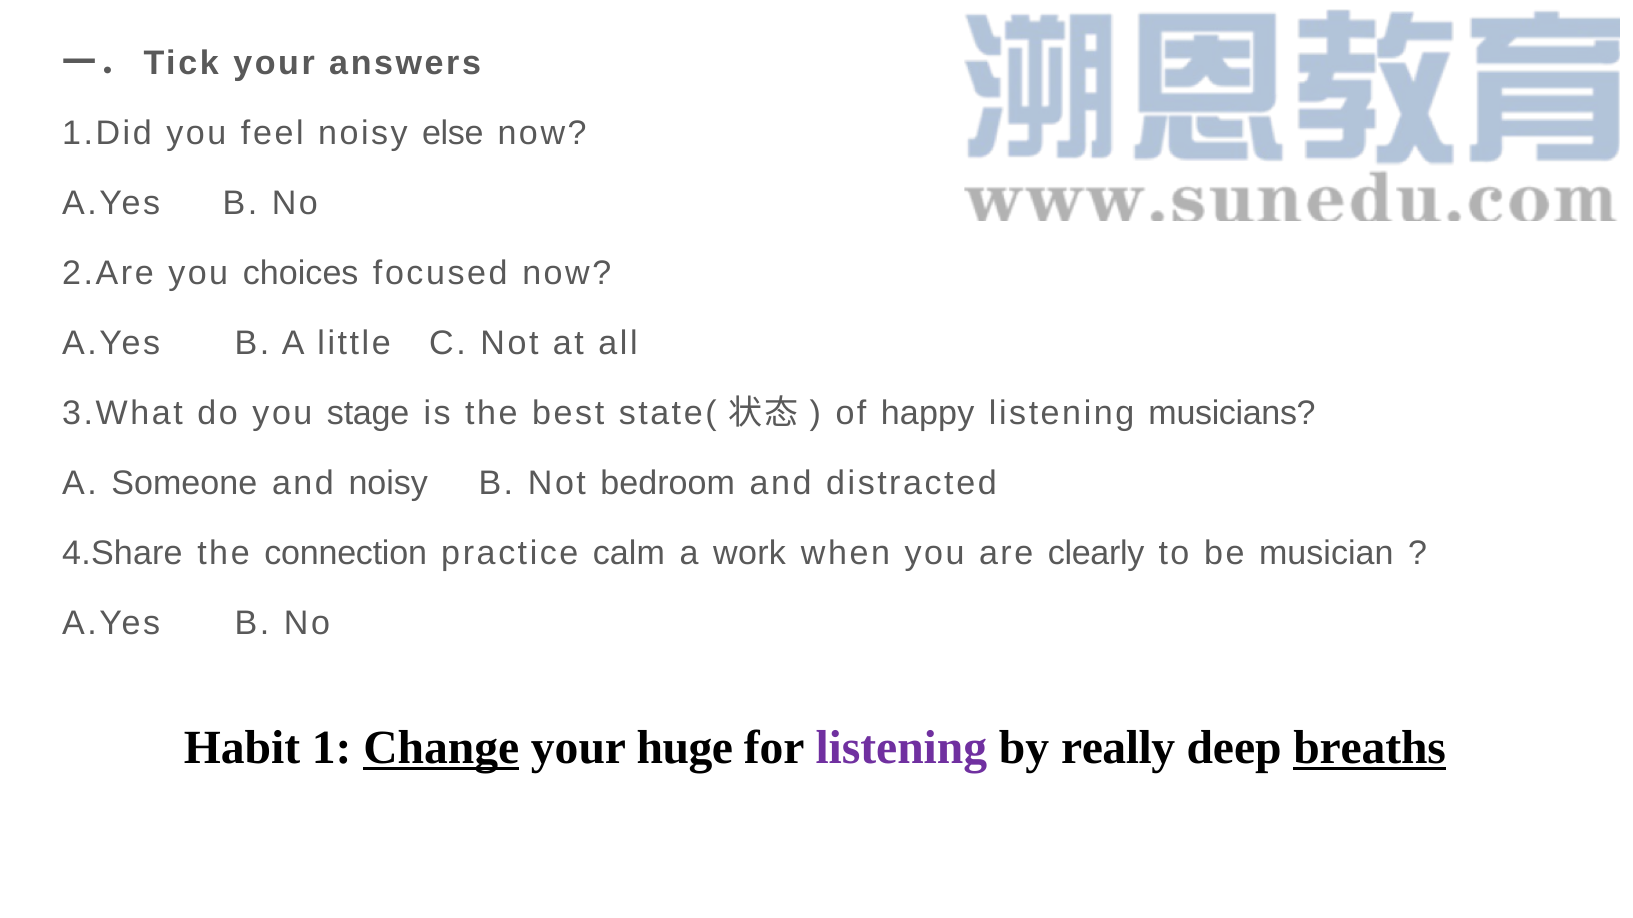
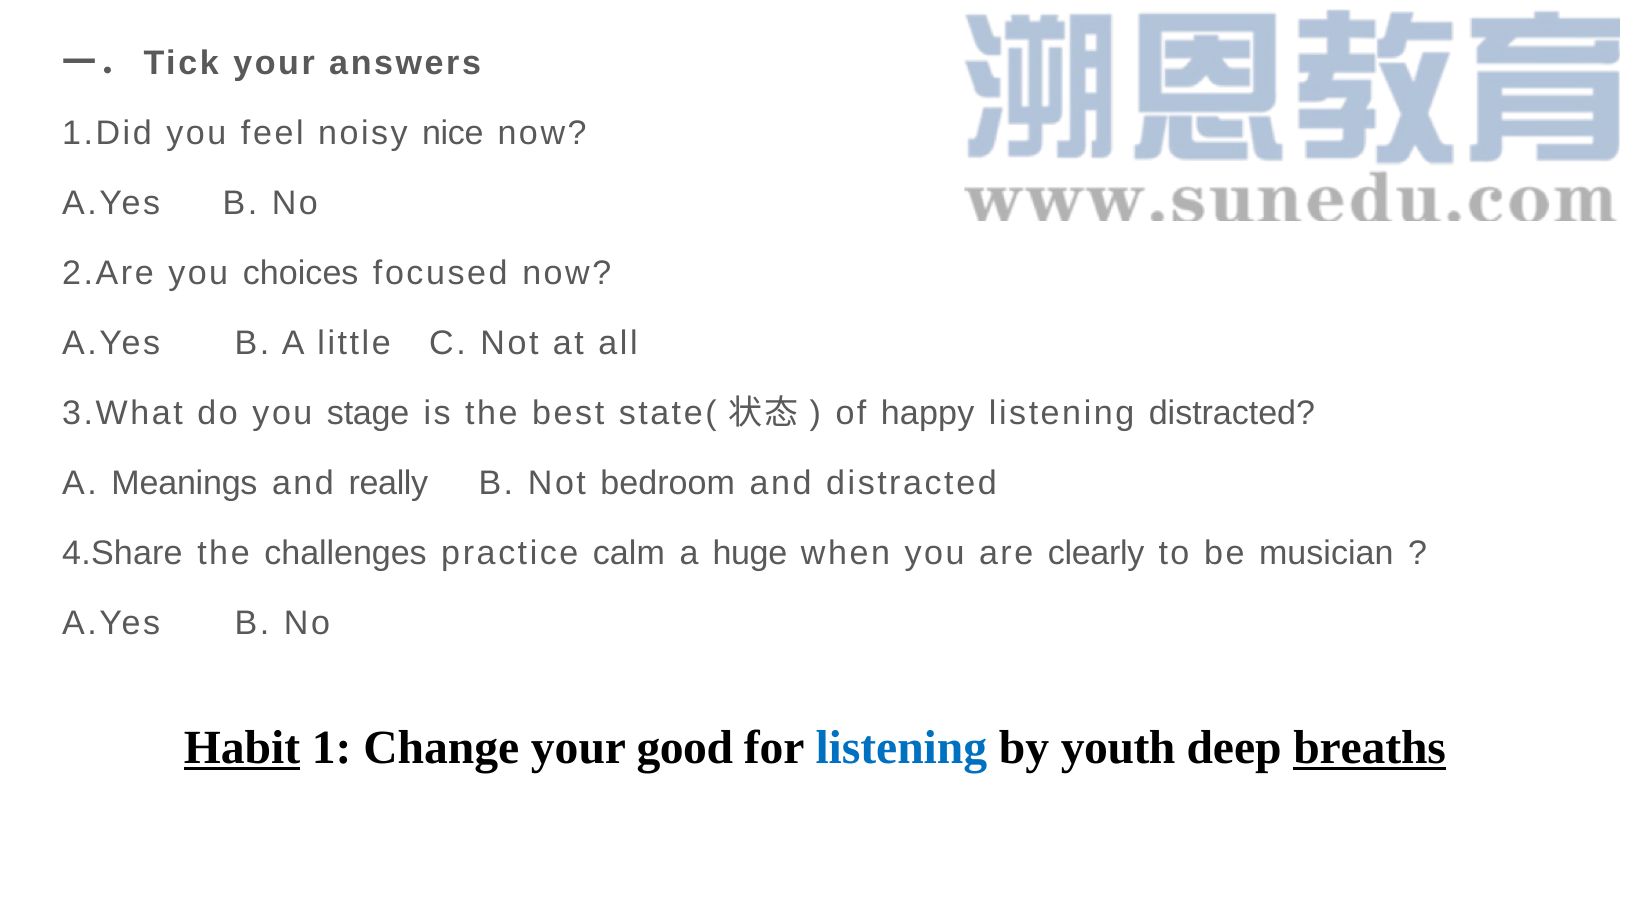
else: else -> nice (453, 133)
listening musicians: musicians -> distracted (1232, 414)
Someone: Someone -> Meanings (184, 484)
and noisy: noisy -> really (388, 484)
connection: connection -> challenges (346, 554)
work: work -> huge (750, 554)
Habit underline: none -> present (242, 748)
Change underline: present -> none (441, 748)
huge: huge -> good (685, 748)
listening colour: purple -> blue (901, 748)
really: really -> youth (1118, 748)
